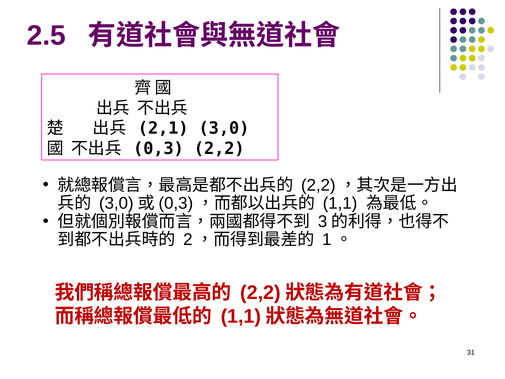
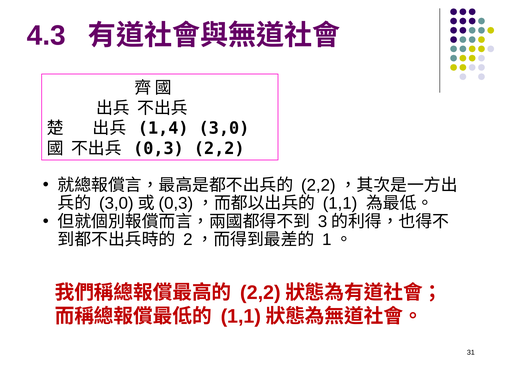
2.5: 2.5 -> 4.3 (46, 36)
2,1: 2,1 -> 1,4 (163, 128)
